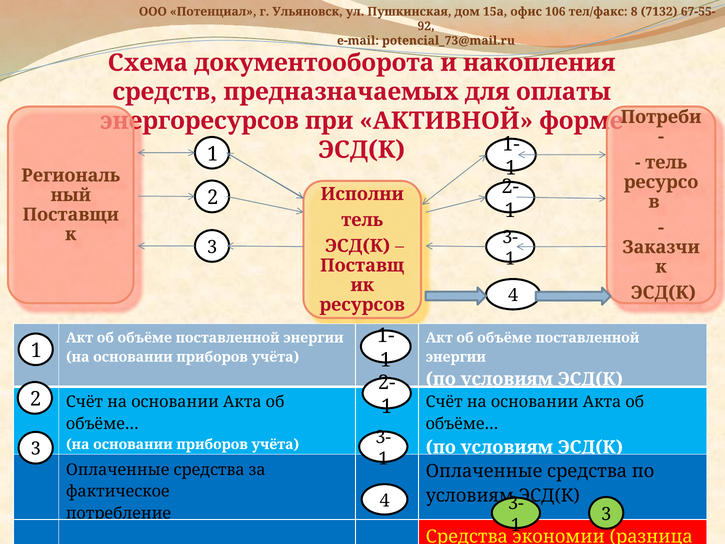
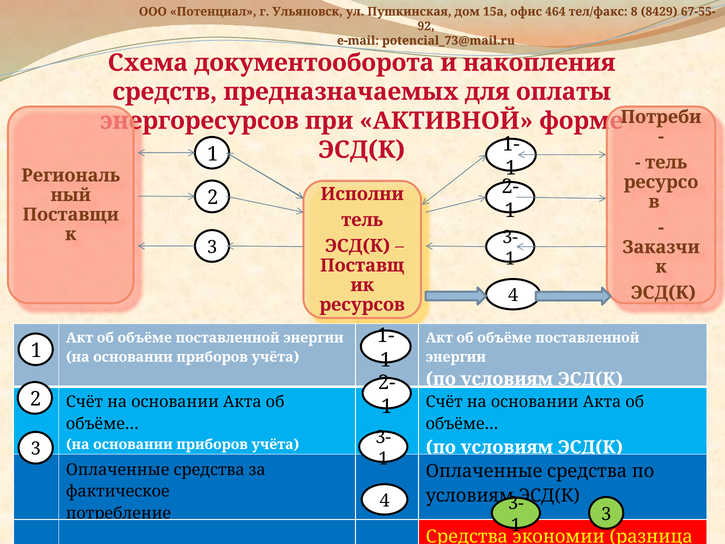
106: 106 -> 464 (555, 12)
7132: 7132 -> 8429 (659, 12)
